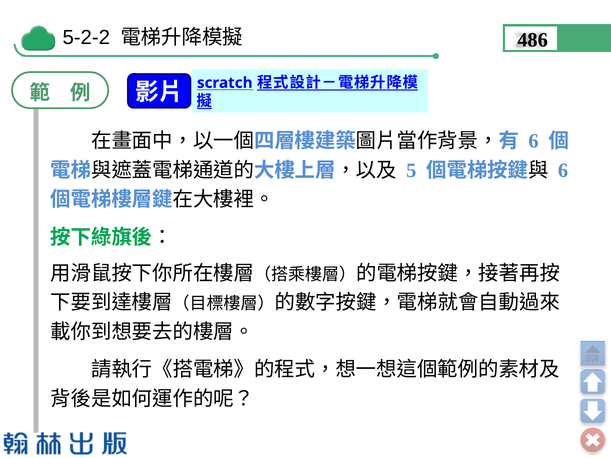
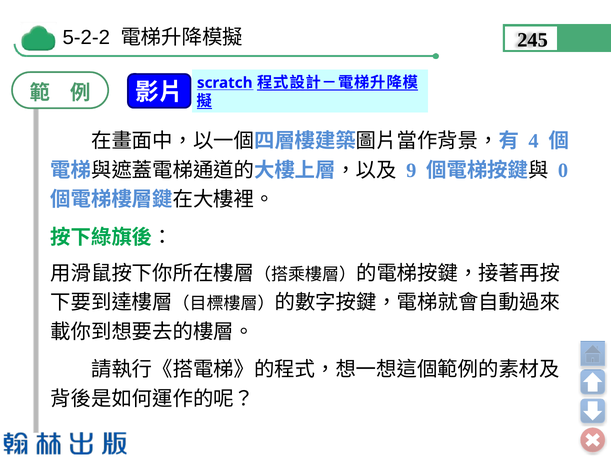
486: 486 -> 245 (533, 40)
6: 6 -> 4 (533, 141)
5: 5 -> 9 (411, 171)
6: 6 -> 0 (563, 171)
